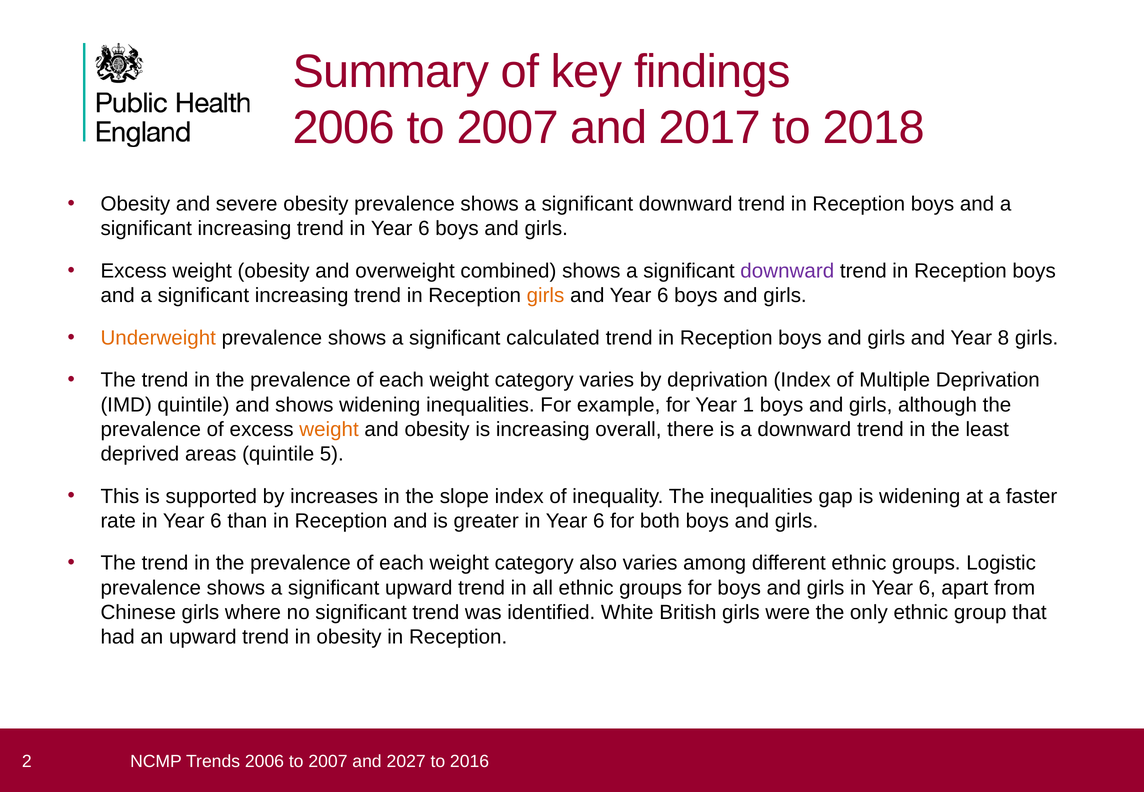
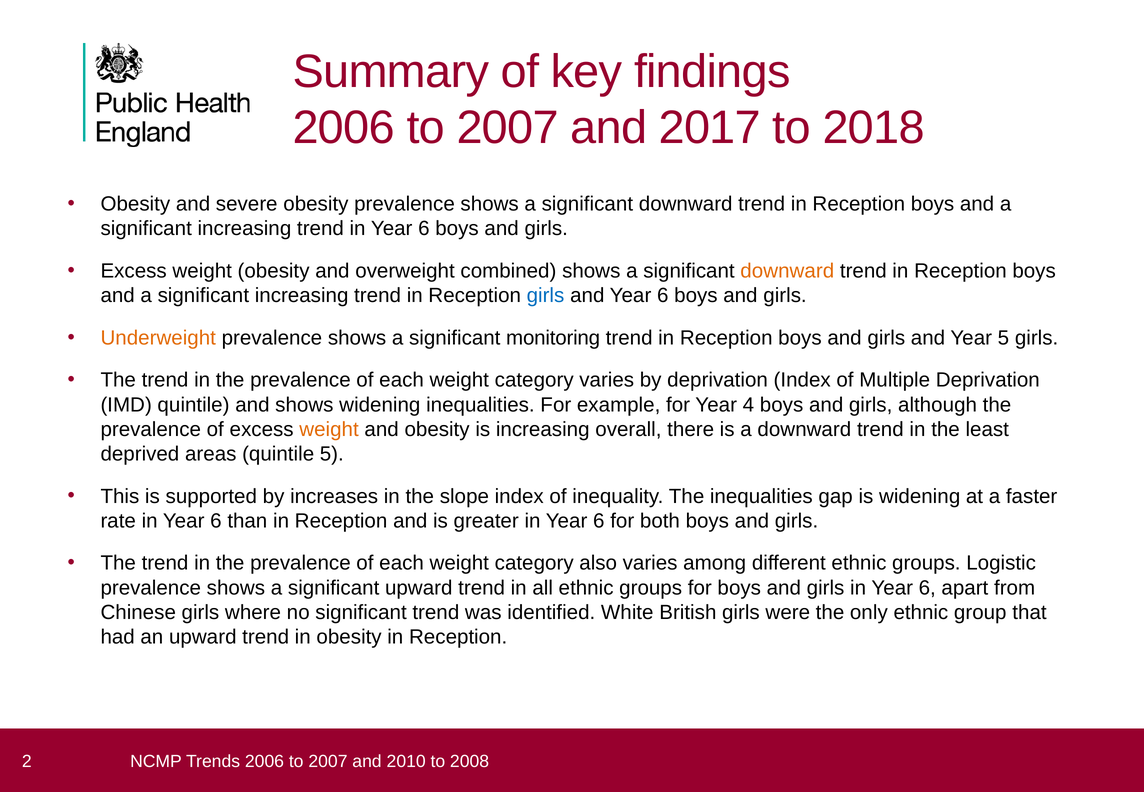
downward colour: purple -> orange (787, 271)
girls colour: orange -> blue (545, 296)
calculated: calculated -> monitoring (553, 338)
Year 8: 8 -> 5 (1003, 338)
1: 1 -> 4 (748, 405)
2027: 2027 -> 2010 (406, 761)
2016: 2016 -> 2008 (470, 761)
